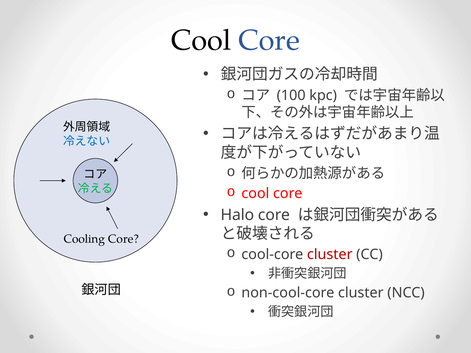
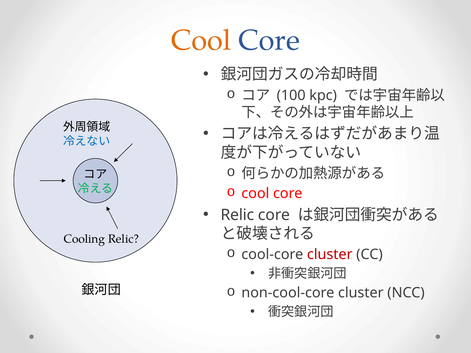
Cool colour: black -> orange (201, 40)
Halo: Halo -> Relic (237, 215)
Cooling Core: Core -> Relic (124, 239)
